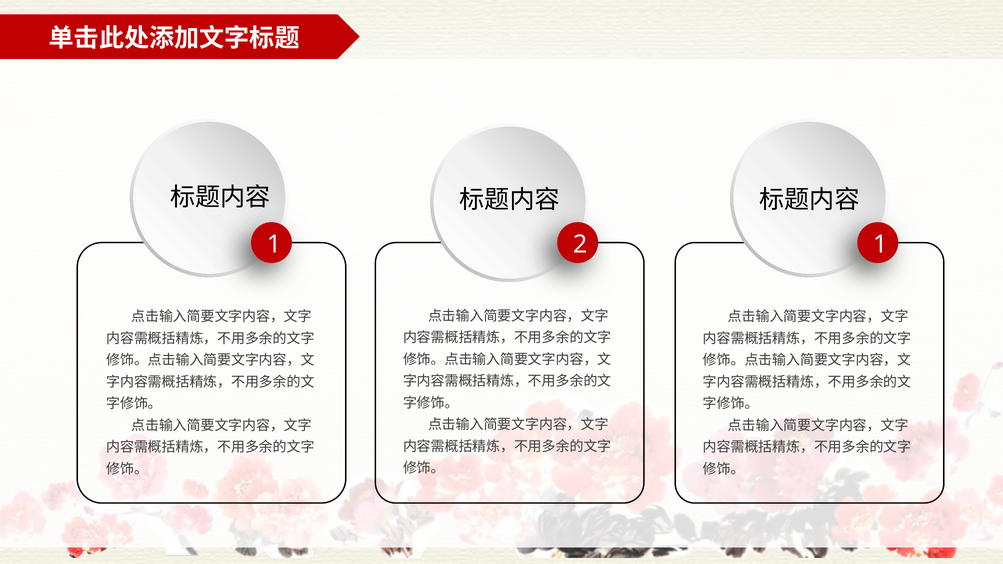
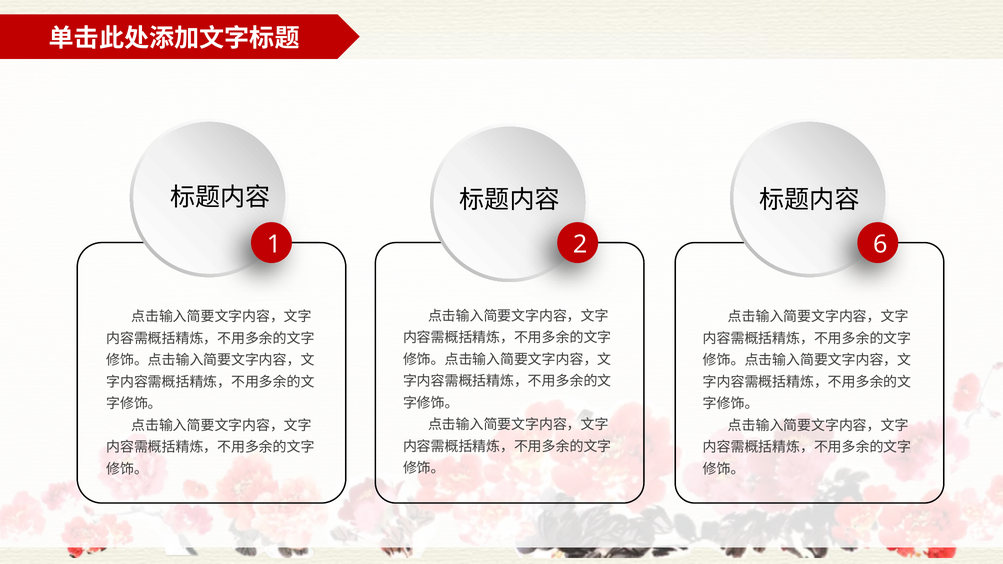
2 1: 1 -> 6 (880, 244)
